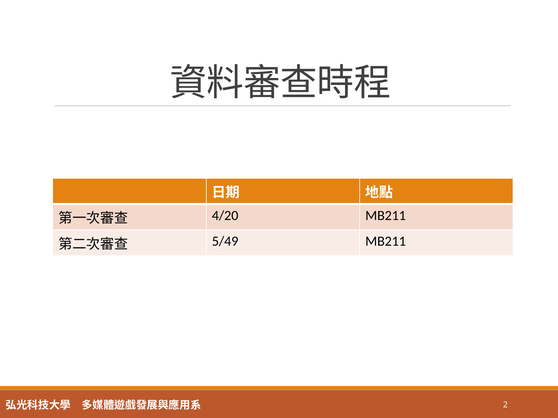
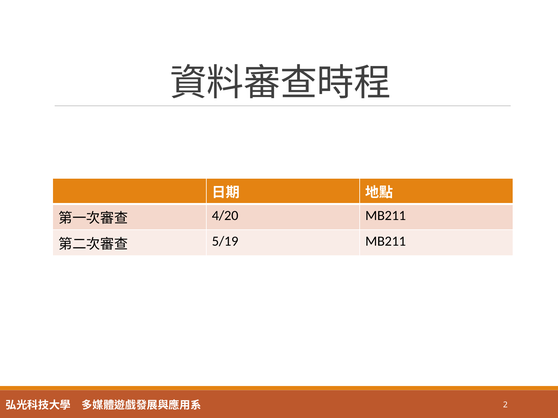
5/49: 5/49 -> 5/19 (225, 242)
